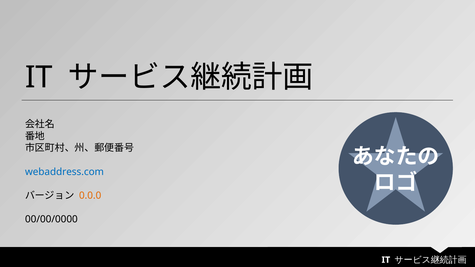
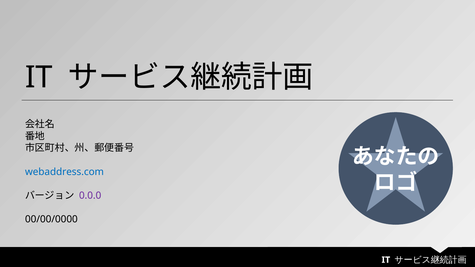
0.0.0 colour: orange -> purple (90, 196)
